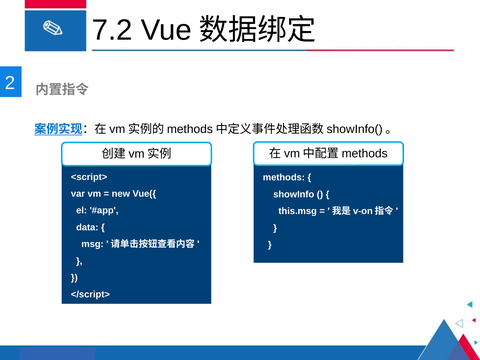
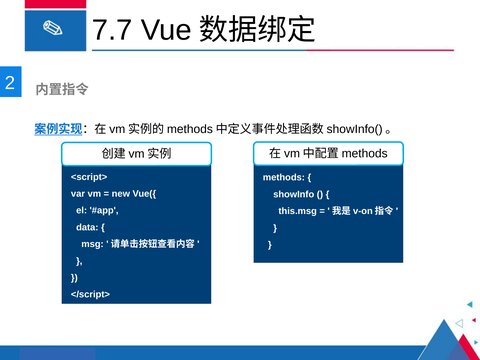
7.2: 7.2 -> 7.7 (112, 30)
